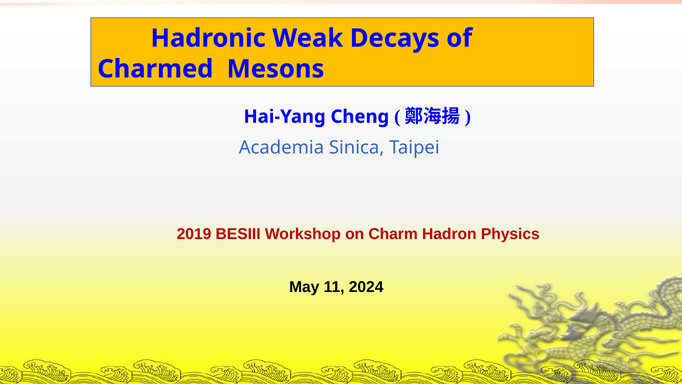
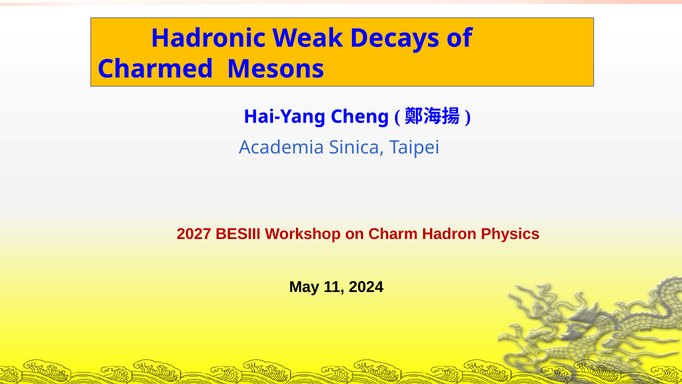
2019: 2019 -> 2027 (194, 234)
